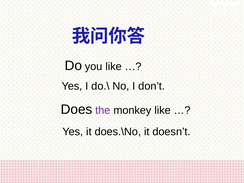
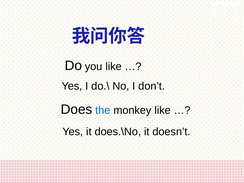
the colour: purple -> blue (103, 110)
